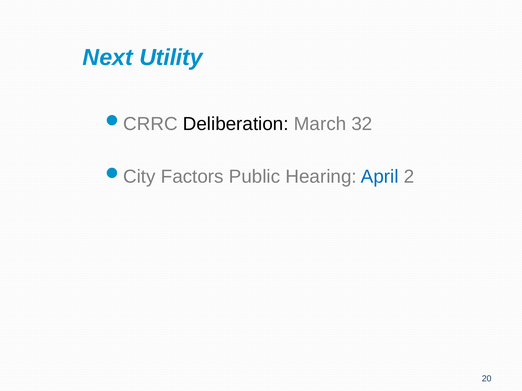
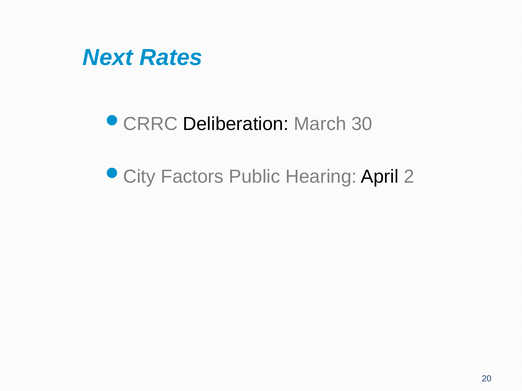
Utility: Utility -> Rates (171, 57)
32: 32 -> 30 (362, 124)
April colour: blue -> black (380, 177)
